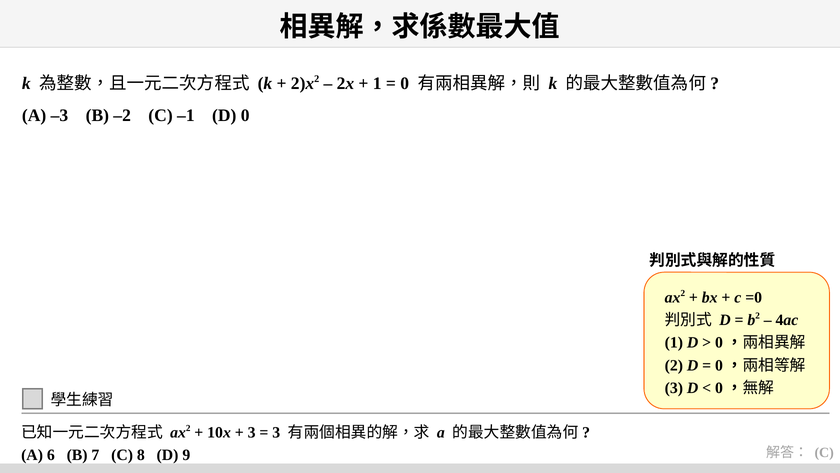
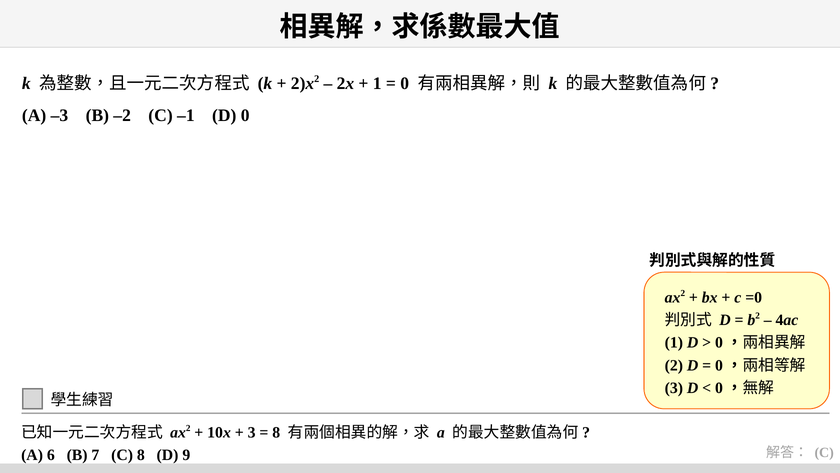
3: 3 -> 8 (276, 432)
